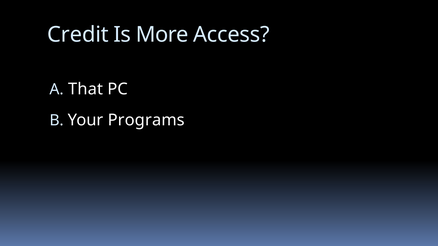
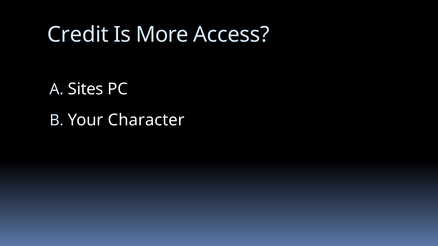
That: That -> Sites (86, 89)
Programs: Programs -> Character (146, 120)
